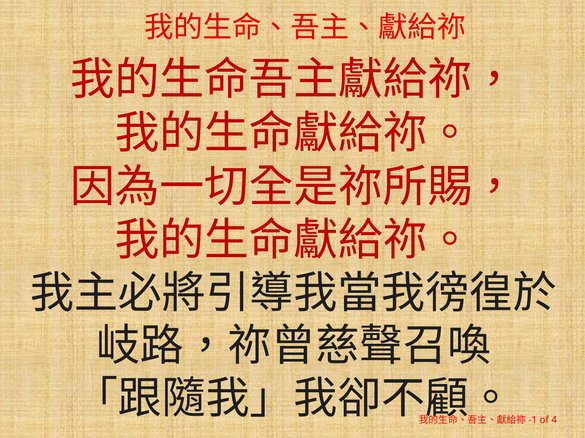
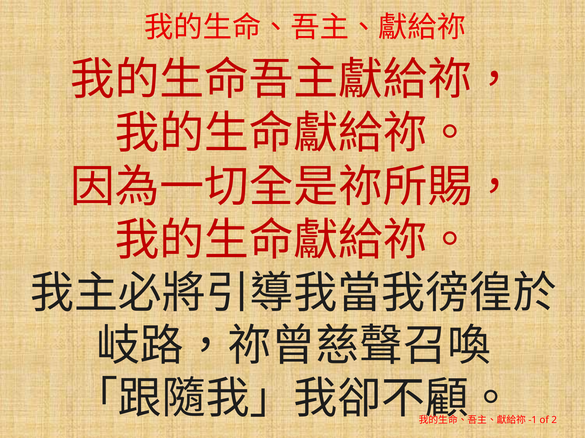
4: 4 -> 2 (554, 421)
